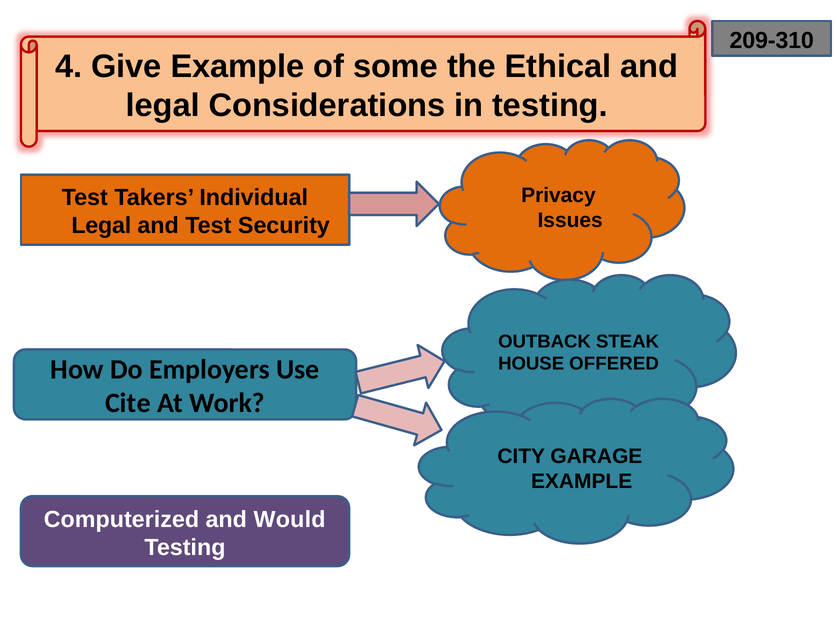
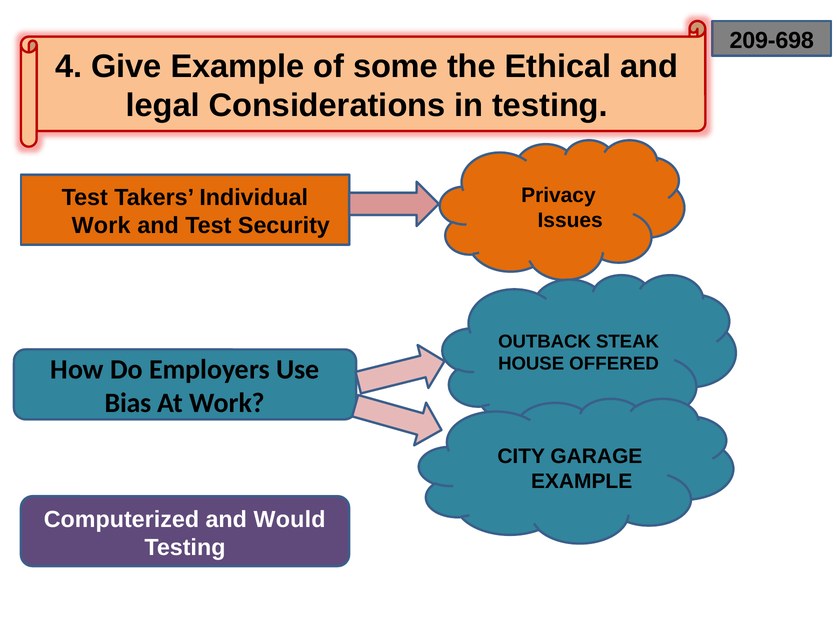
209-310: 209-310 -> 209-698 (772, 41)
Legal: Legal -> Work (101, 225)
Cite: Cite -> Bias (128, 403)
